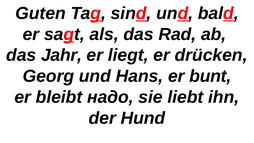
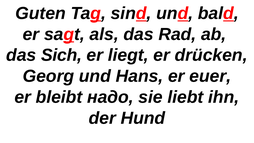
Jahr: Jahr -> Sich (62, 55)
bunt: bunt -> euer (210, 76)
